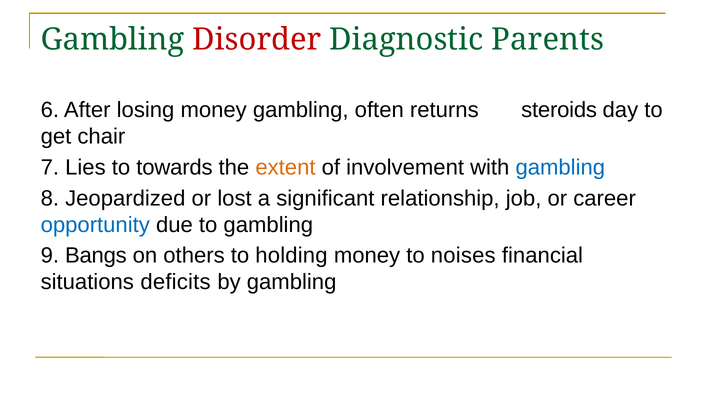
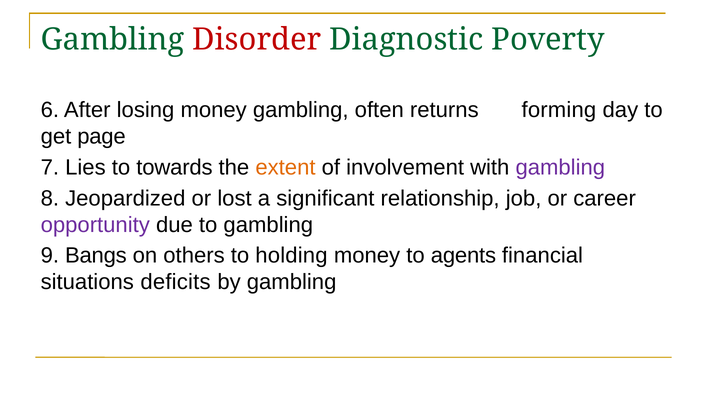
Parents: Parents -> Poverty (548, 39)
steroids: steroids -> forming (559, 110)
chair: chair -> page (101, 137)
gambling colour: blue -> purple (560, 168)
opportunity colour: blue -> purple (95, 225)
noises: noises -> agents (463, 256)
